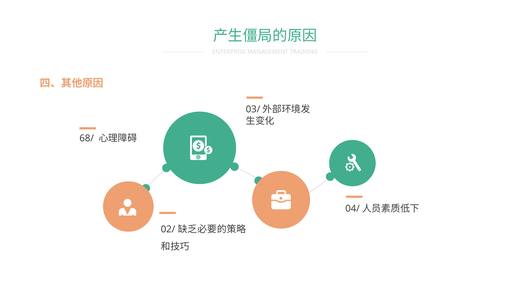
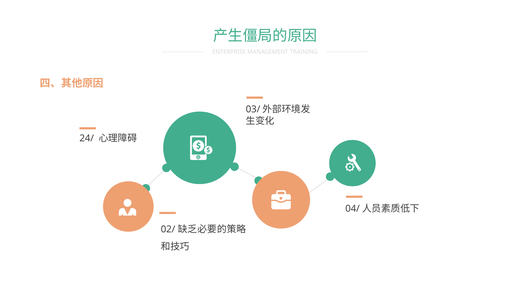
68/: 68/ -> 24/ (87, 138)
